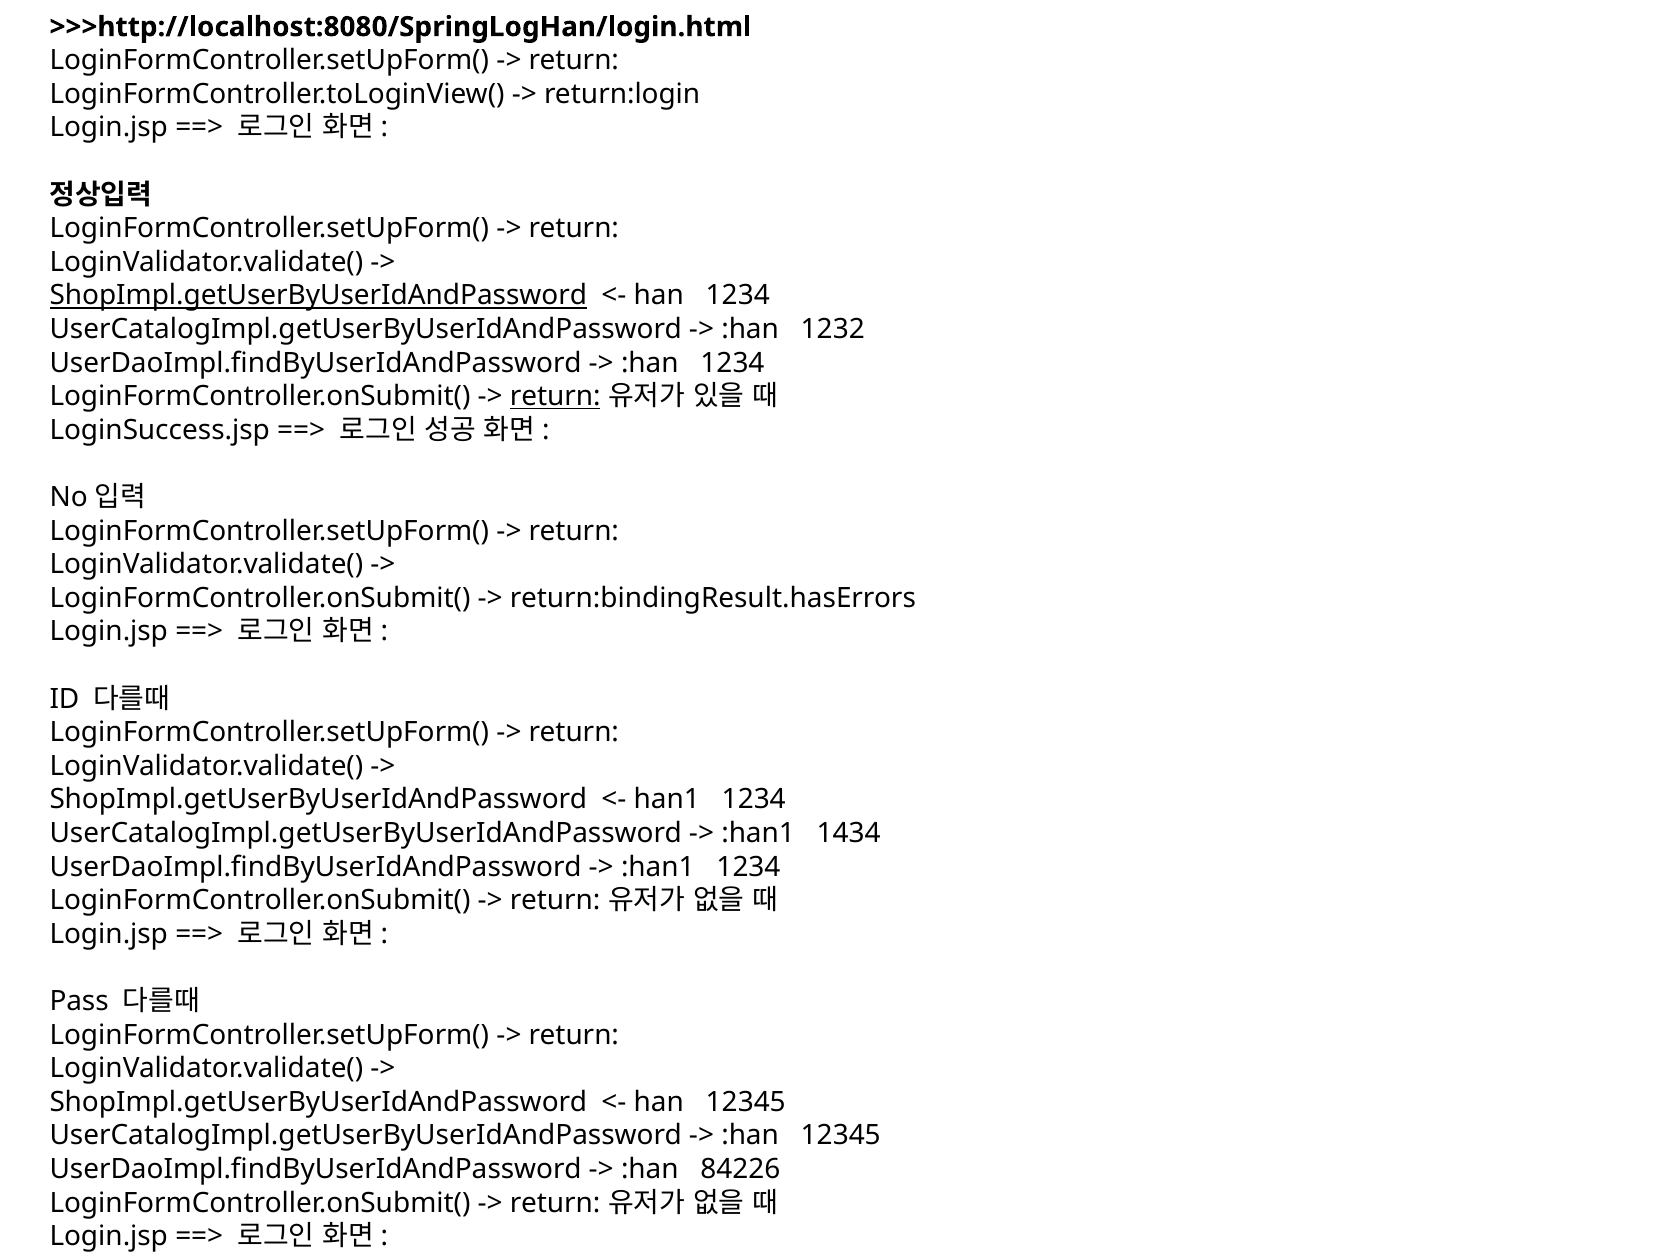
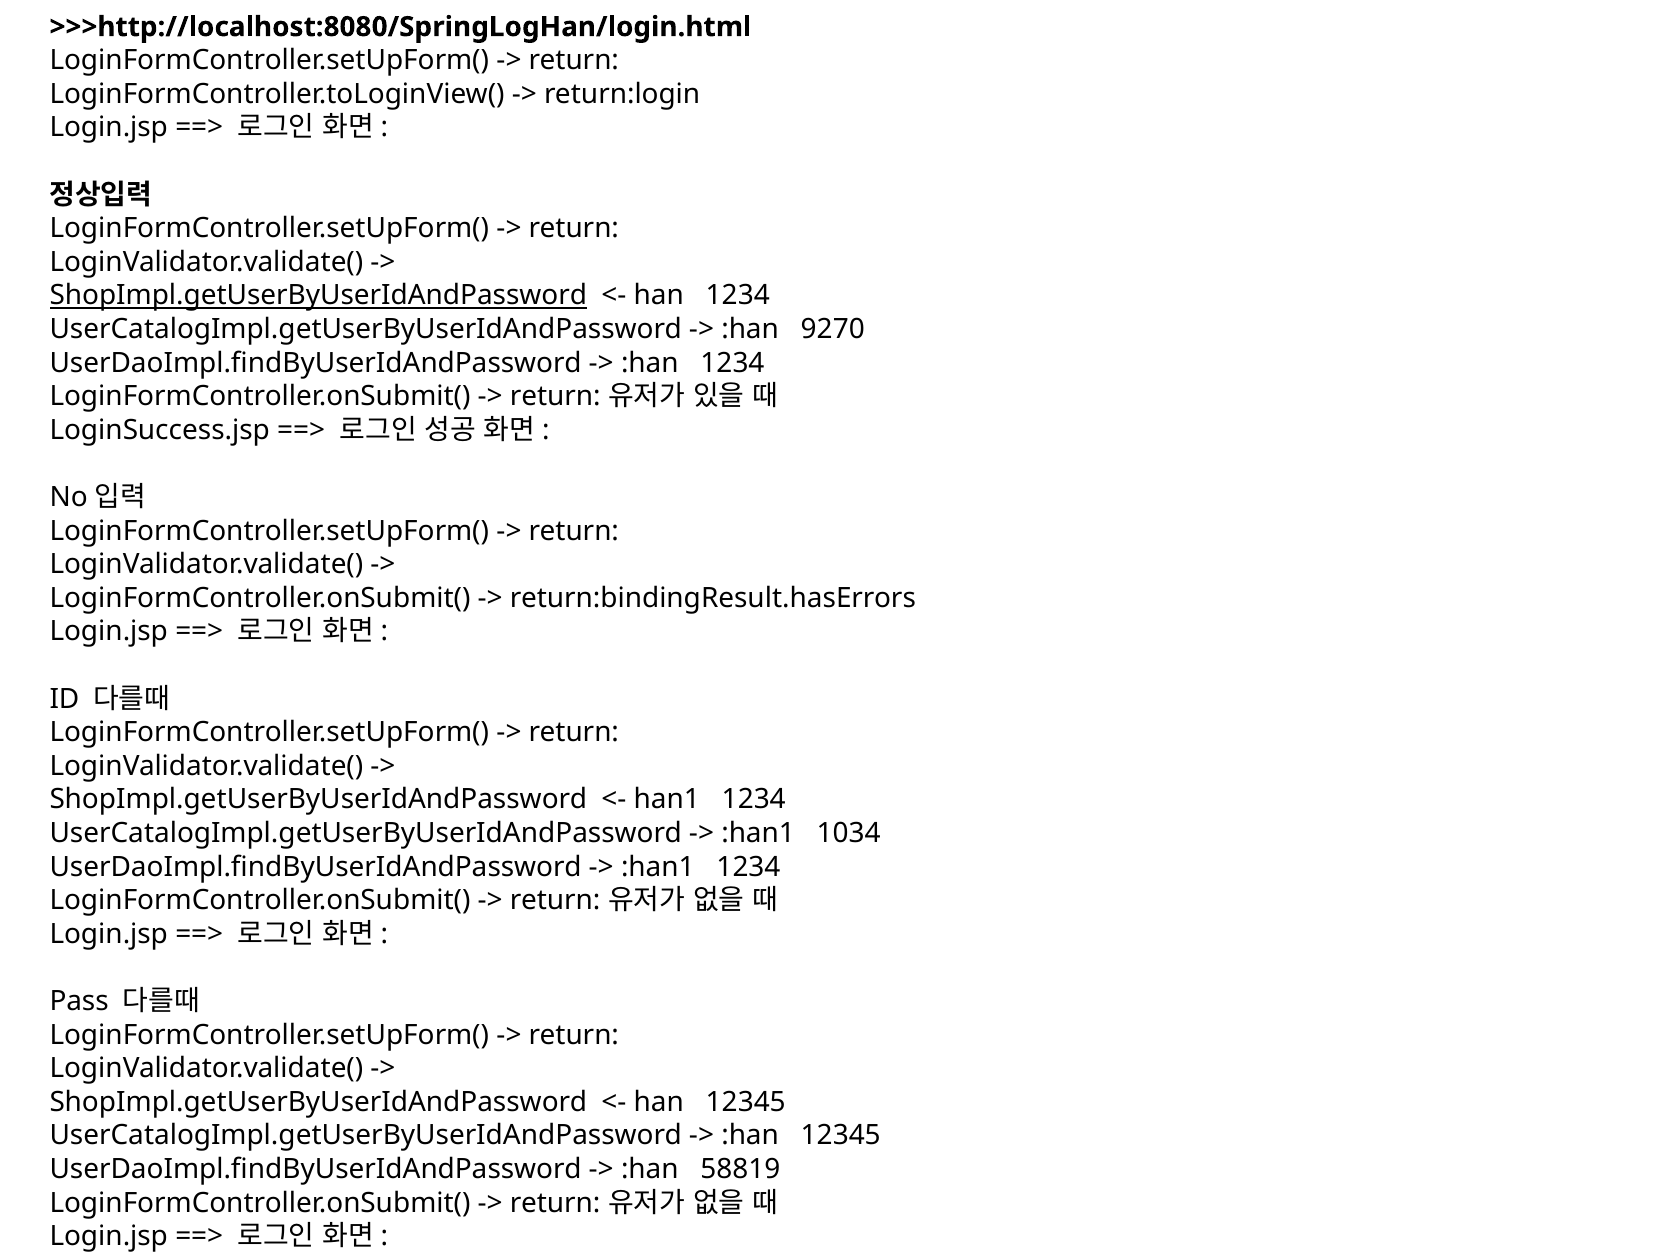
1232: 1232 -> 9270 (833, 329)
return underline: present -> none (555, 397)
1434: 1434 -> 1034 (849, 833)
84226: 84226 -> 58819 (740, 1169)
